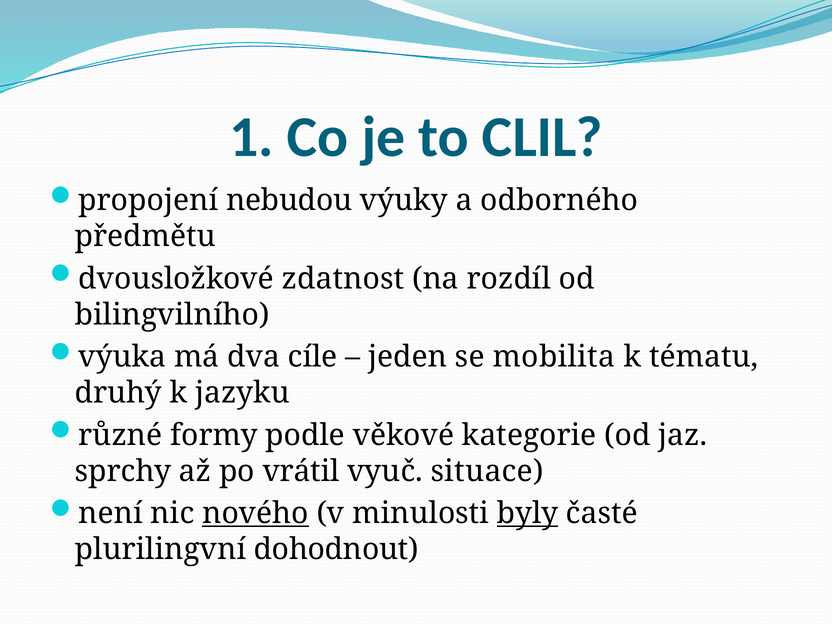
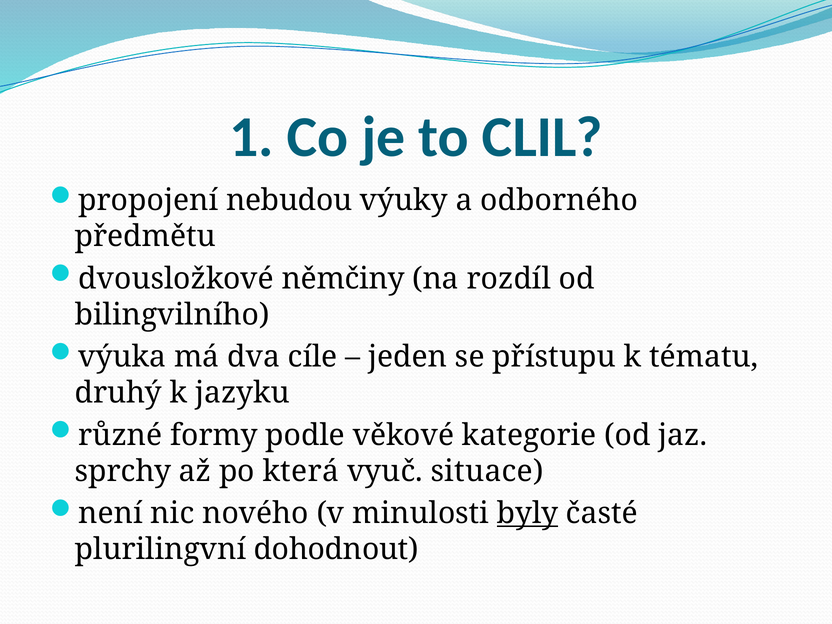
zdatnost: zdatnost -> němčiny (343, 279)
mobilita: mobilita -> přístupu (554, 357)
vrátil: vrátil -> která (301, 471)
nového underline: present -> none (255, 513)
